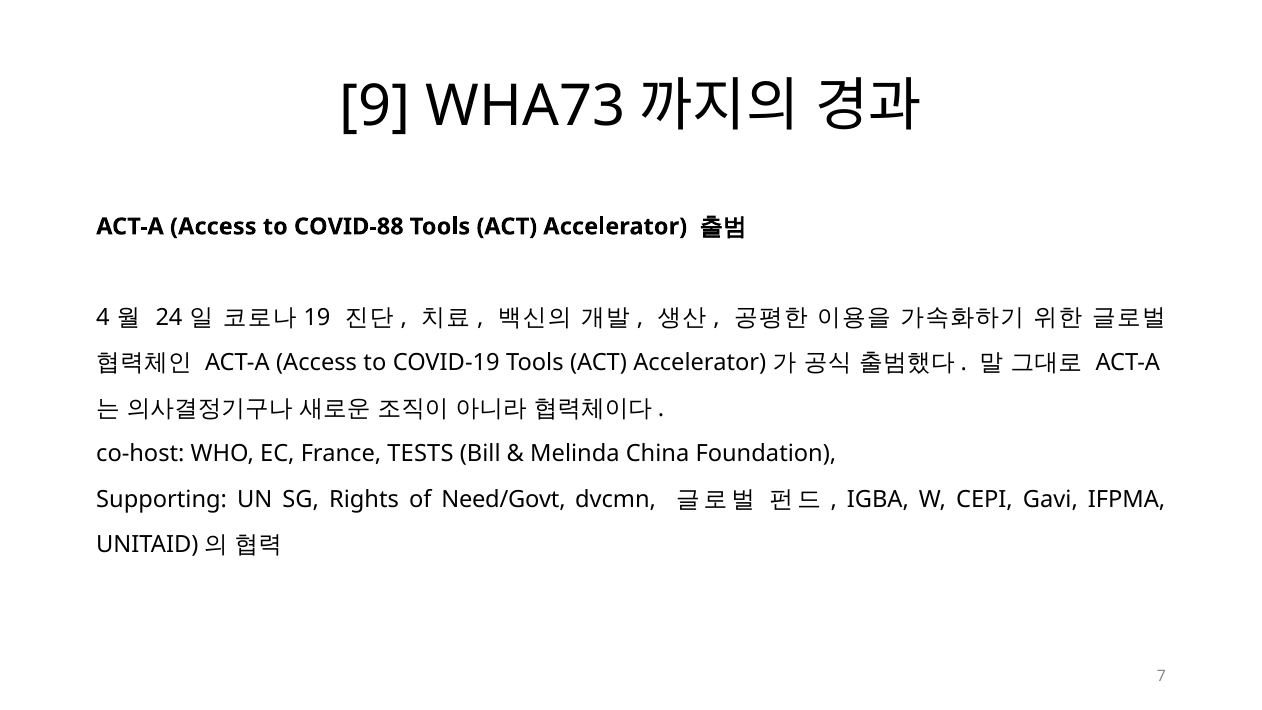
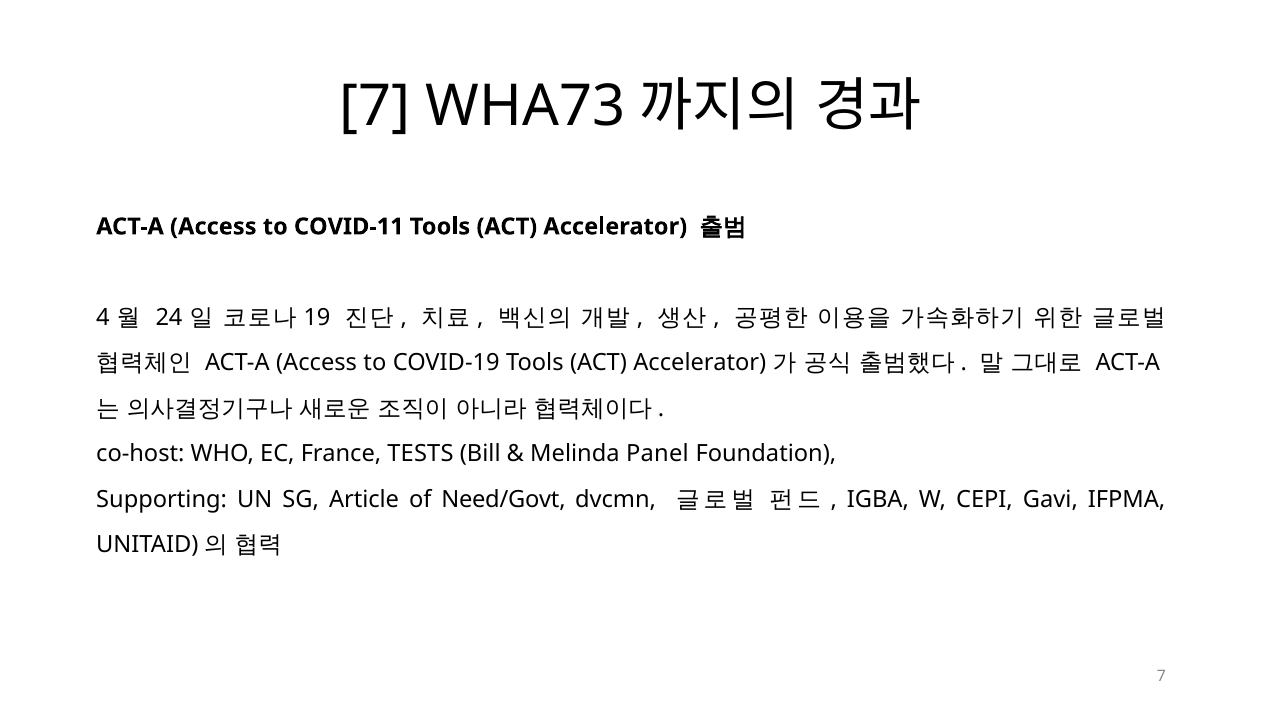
9: 9 -> 7 (375, 106)
COVID-88: COVID-88 -> COVID-11 (349, 227)
China: China -> Panel (657, 454)
Rights: Rights -> Article (364, 499)
